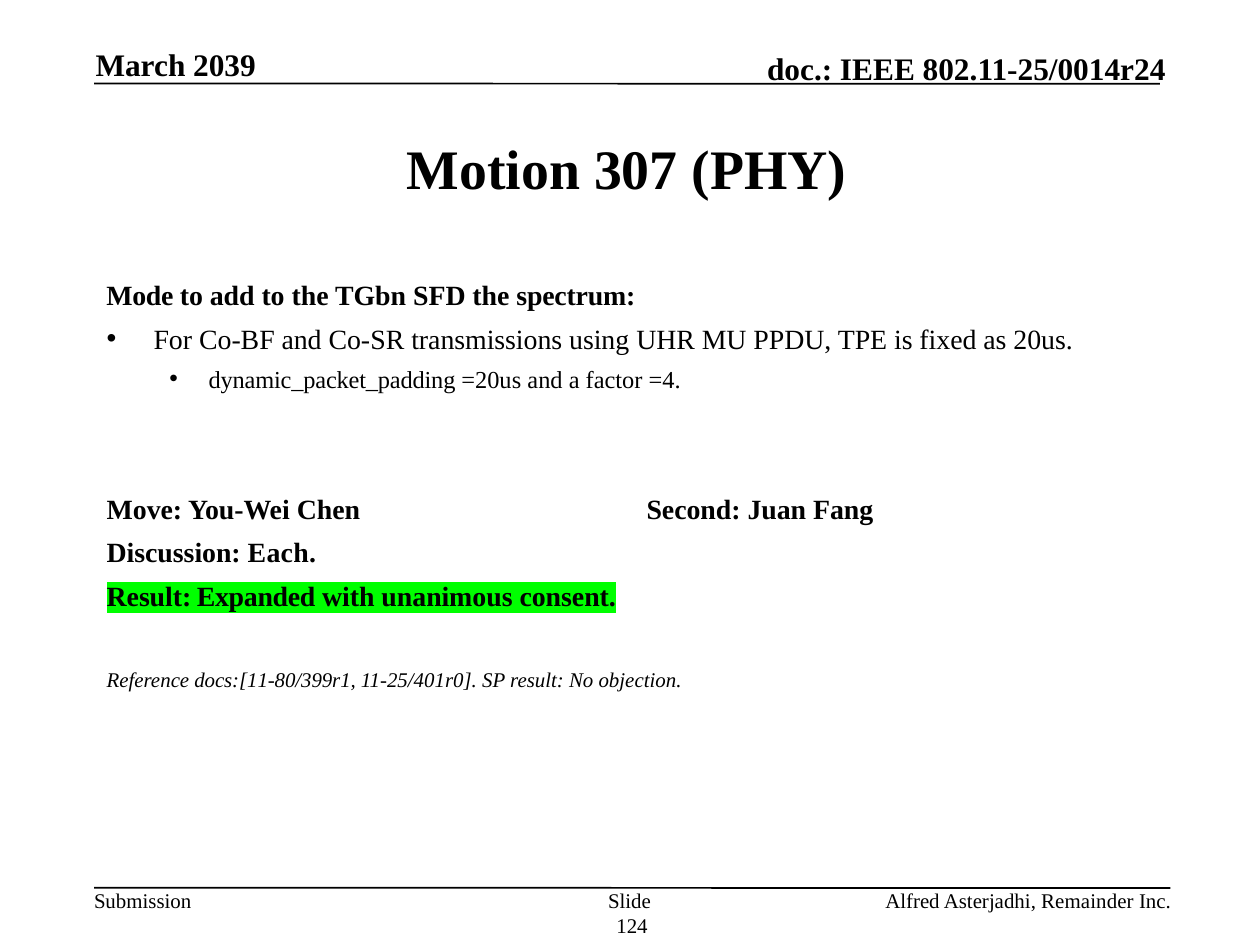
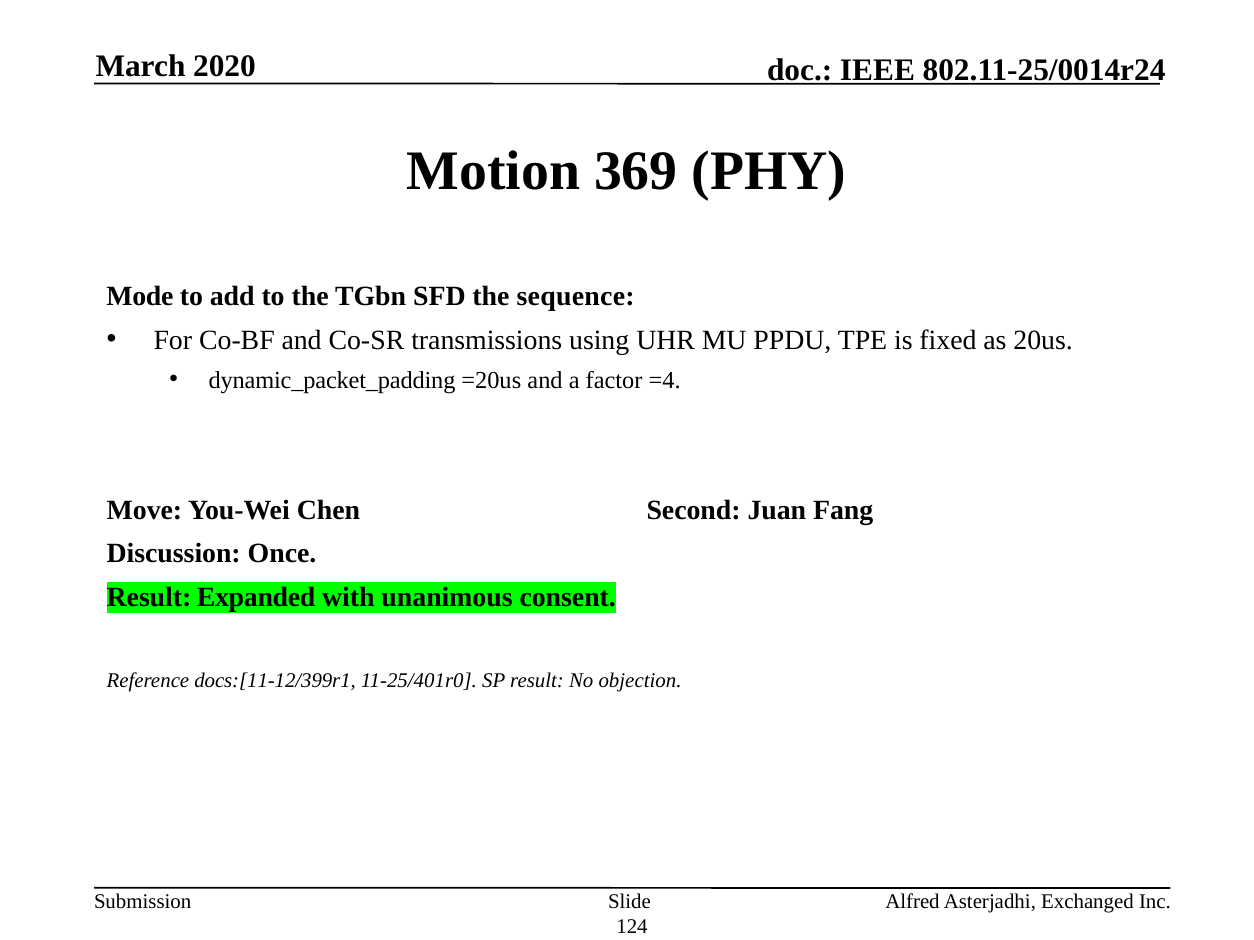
2039: 2039 -> 2020 (224, 66)
307: 307 -> 369 (636, 171)
spectrum: spectrum -> sequence (576, 297)
Each: Each -> Once (282, 554)
docs:[11-80/399r1: docs:[11-80/399r1 -> docs:[11-12/399r1 (275, 681)
Remainder: Remainder -> Exchanged (1087, 902)
